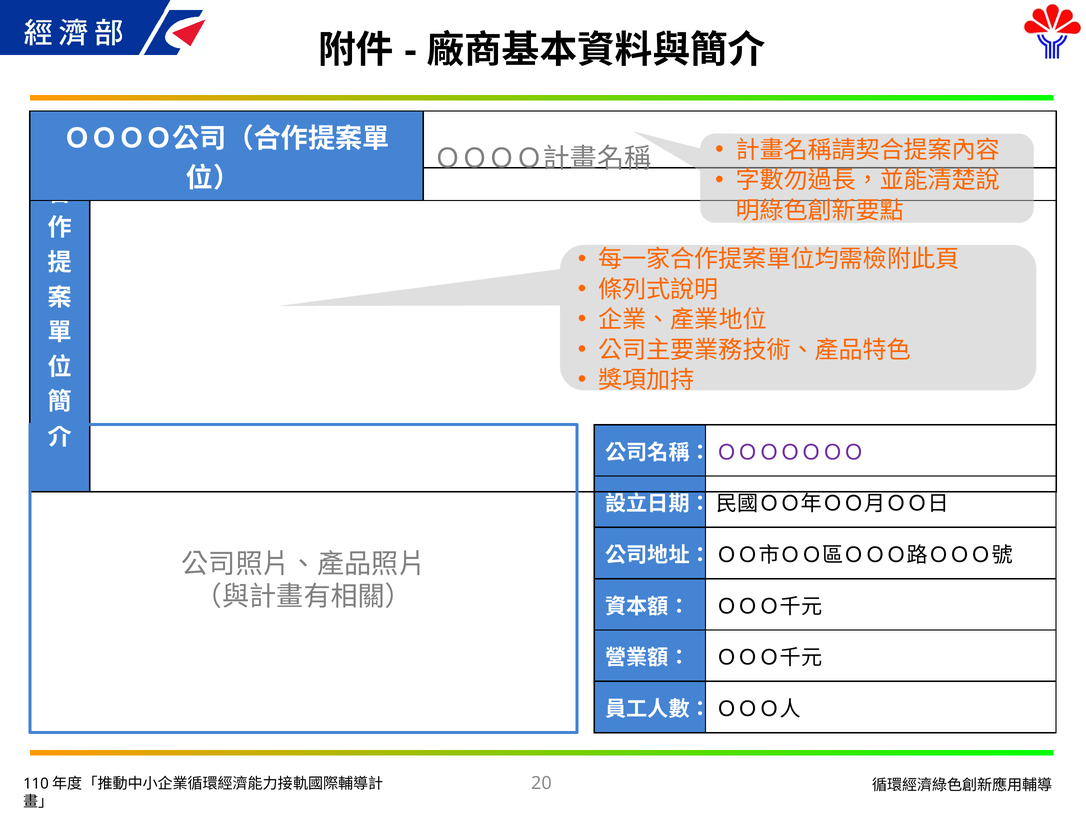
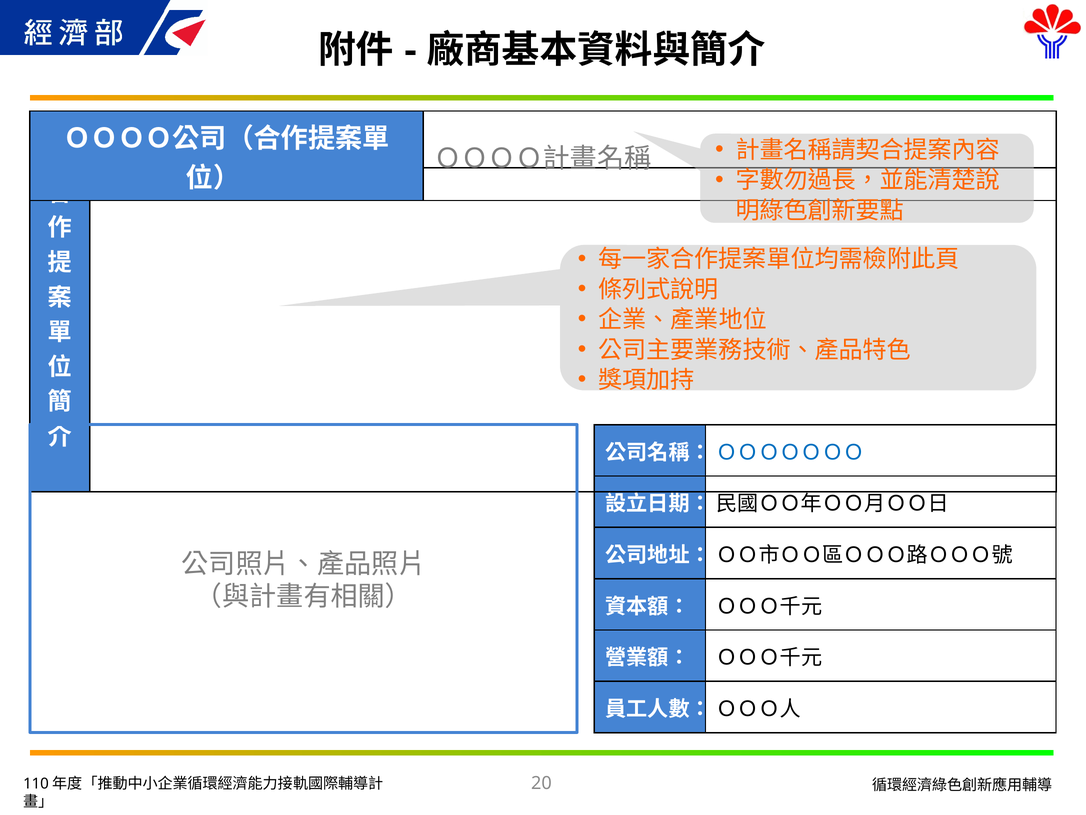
ＯＯＯＯＯＯＯ colour: purple -> blue (790, 452)
